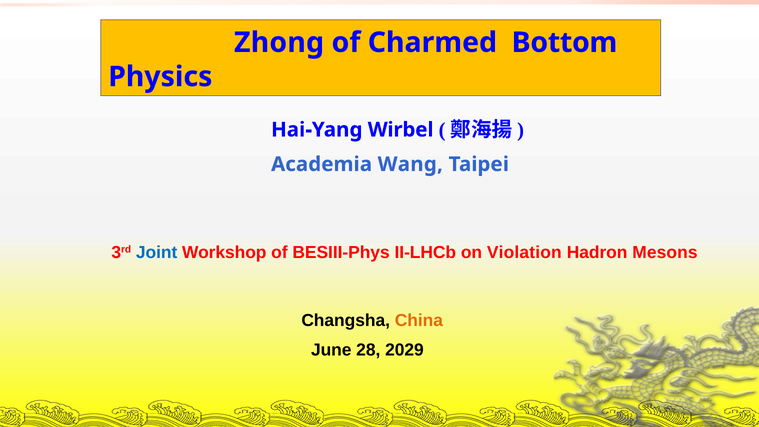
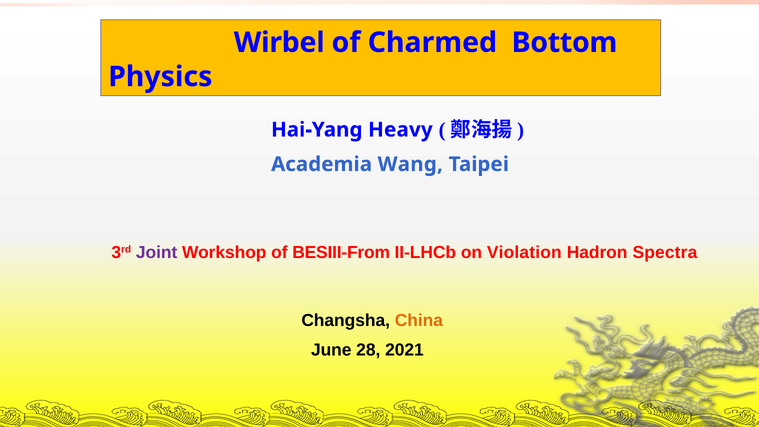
Zhong: Zhong -> Wirbel (279, 43)
Wirbel: Wirbel -> Heavy (400, 130)
Joint colour: blue -> purple (157, 252)
BESIII-Phys: BESIII-Phys -> BESIII-From (341, 252)
Mesons: Mesons -> Spectra (665, 252)
2029: 2029 -> 2021 (404, 350)
